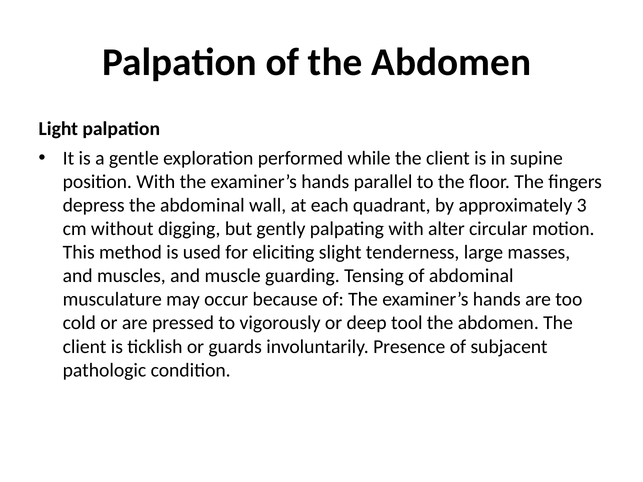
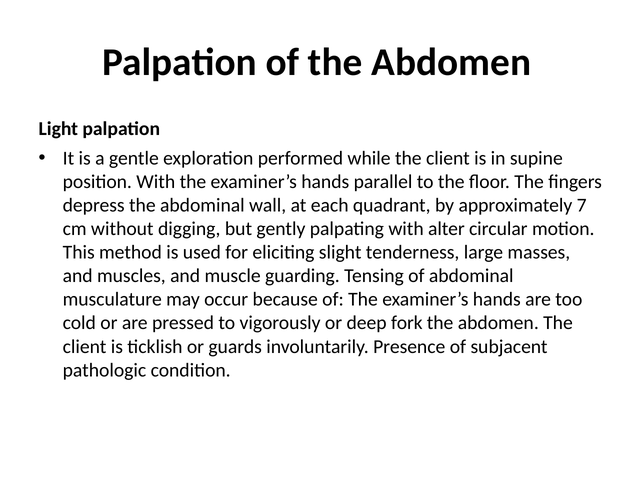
3: 3 -> 7 (582, 205)
tool: tool -> fork (407, 323)
